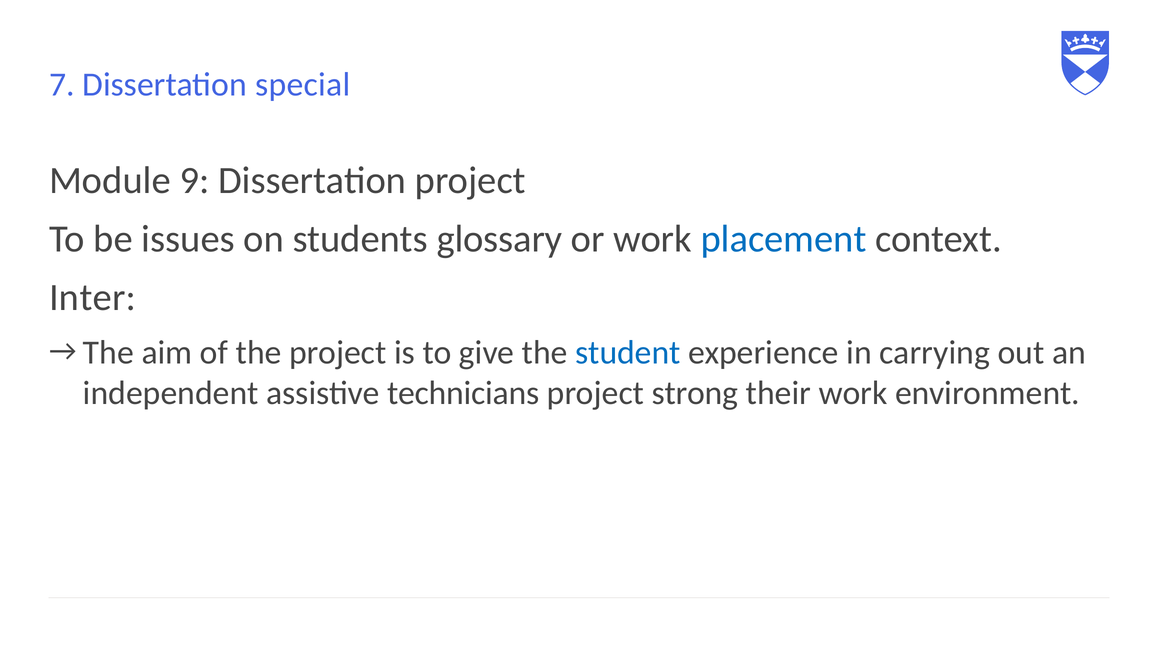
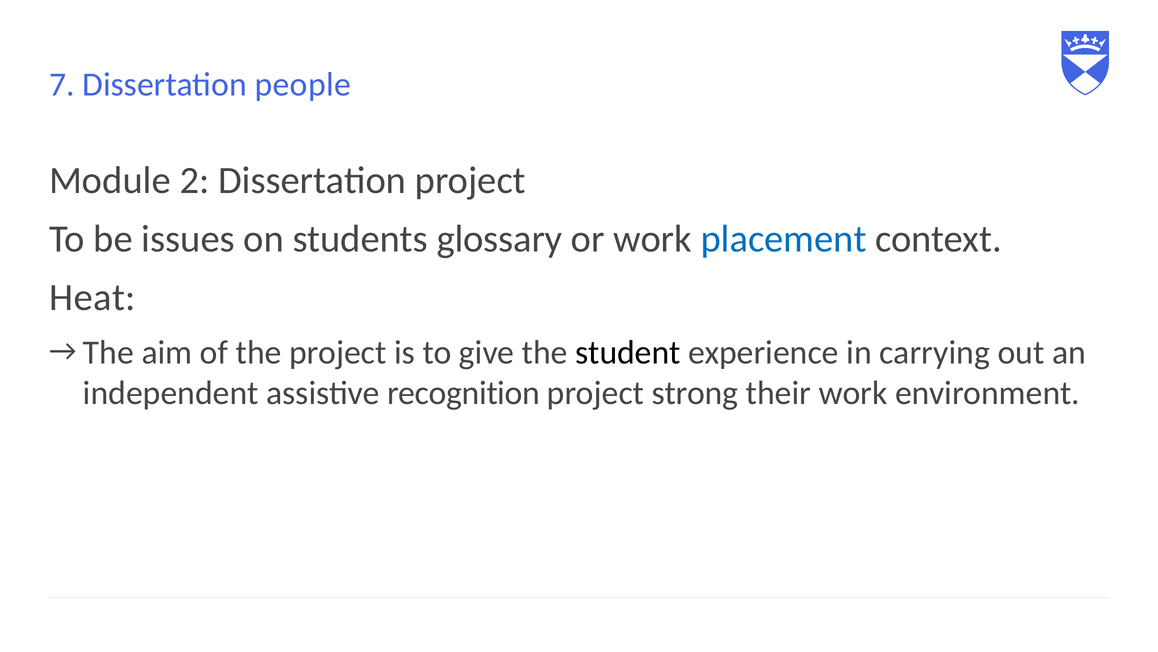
special: special -> people (303, 84)
9: 9 -> 2 (194, 180)
Inter: Inter -> Heat (93, 297)
student colour: blue -> black (628, 352)
technicians: technicians -> recognition (464, 393)
